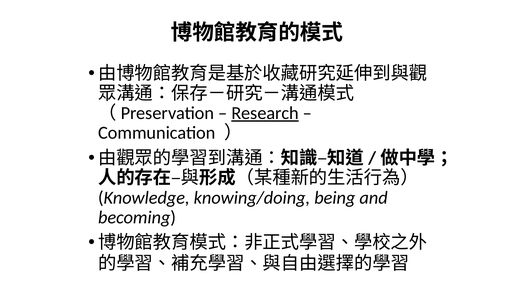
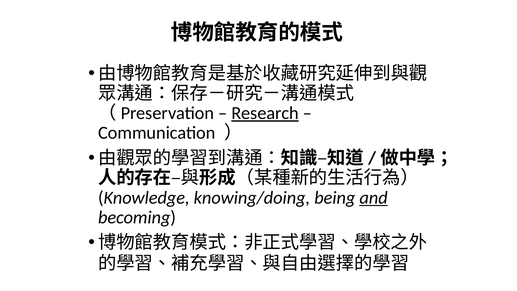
and underline: none -> present (374, 198)
